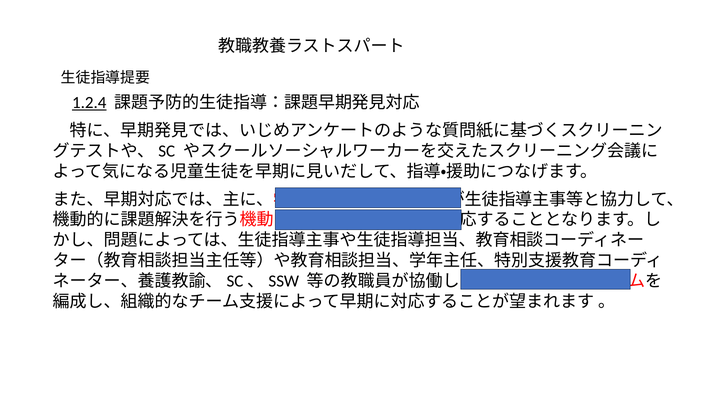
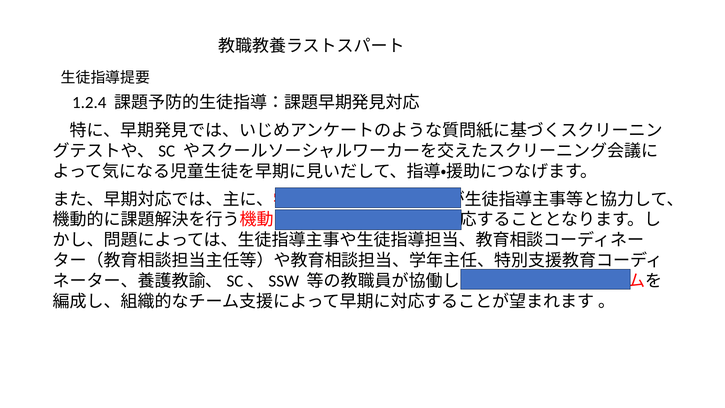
1.2.4 underline: present -> none (89, 103)
